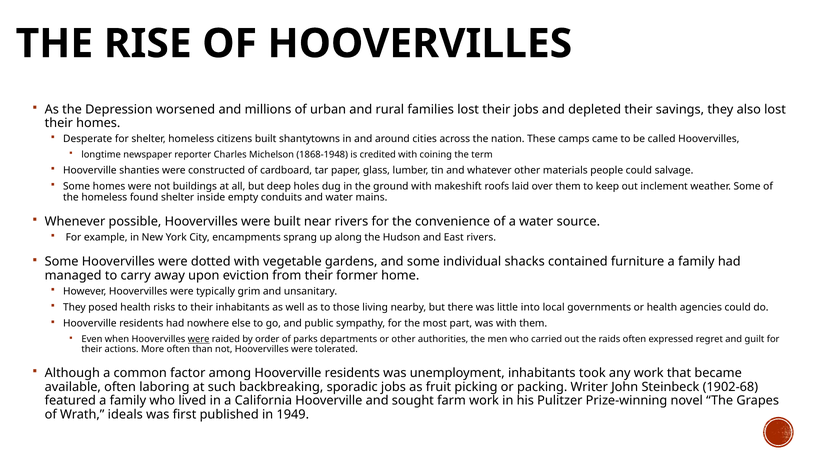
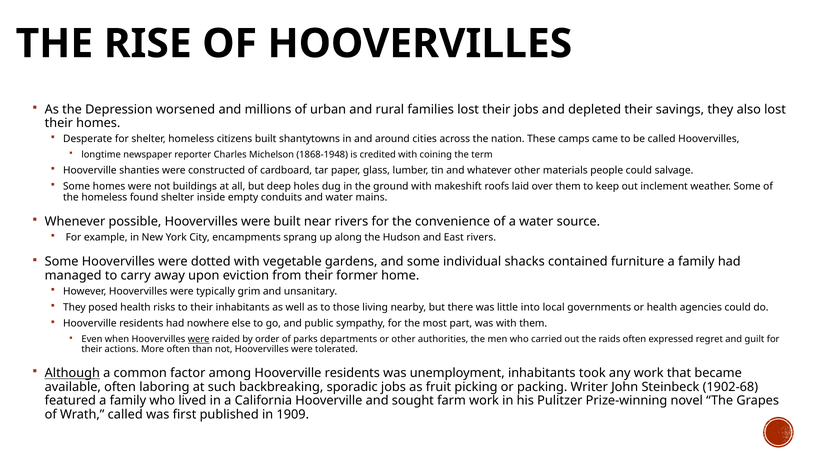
Although underline: none -> present (72, 373)
Wrath ideals: ideals -> called (125, 415)
1949: 1949 -> 1909 (293, 415)
